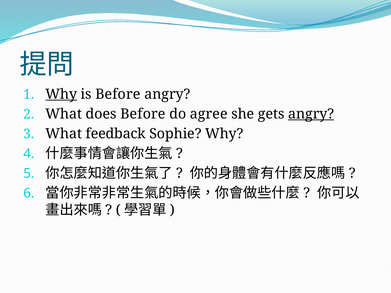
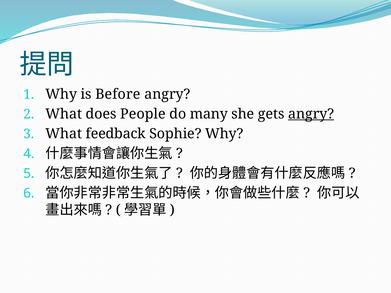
Why underline: present -> none (61, 94)
does Before: Before -> People (143, 114)
agree: agree -> many (209, 114)
